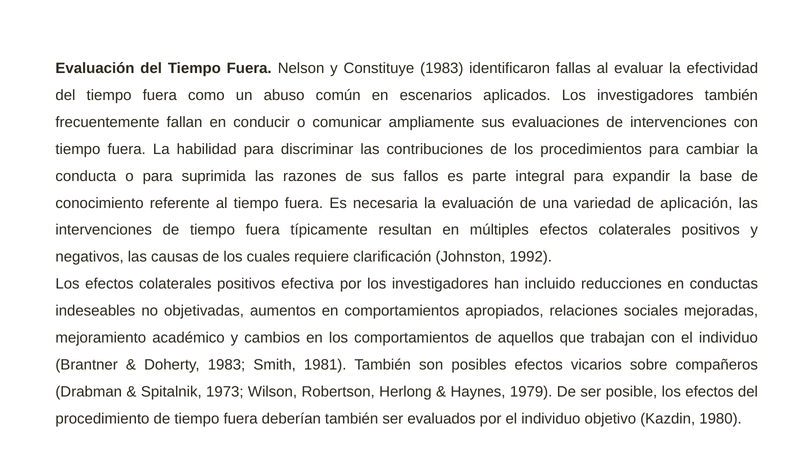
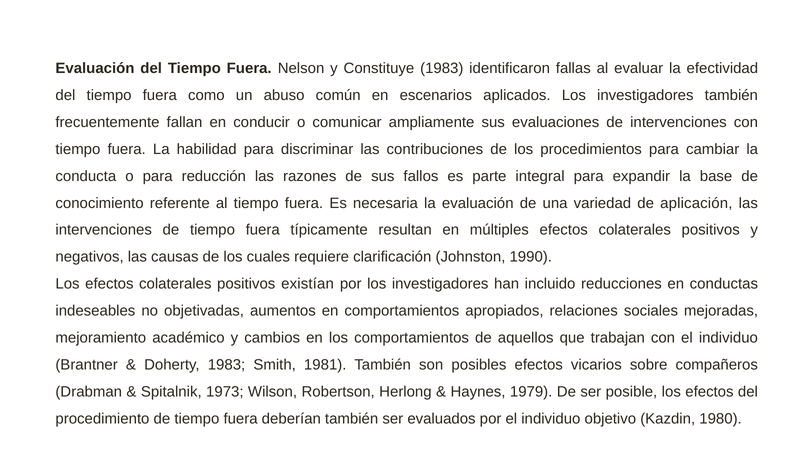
suprimida: suprimida -> reducción (214, 176)
1992: 1992 -> 1990 (531, 257)
efectiva: efectiva -> existían (308, 284)
